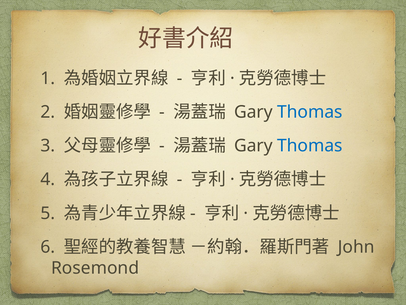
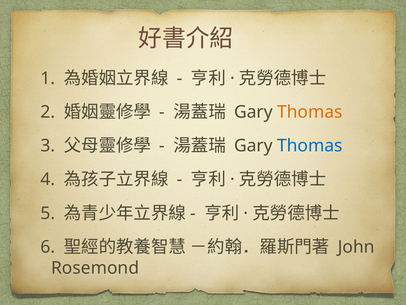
Thomas colour: blue -> orange (310, 112)
